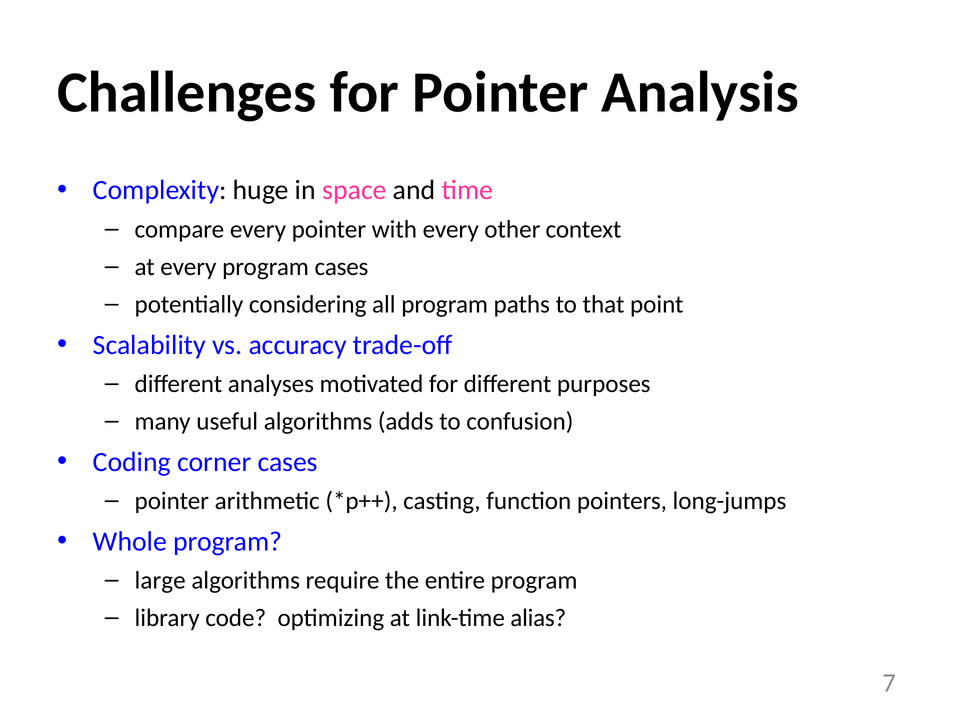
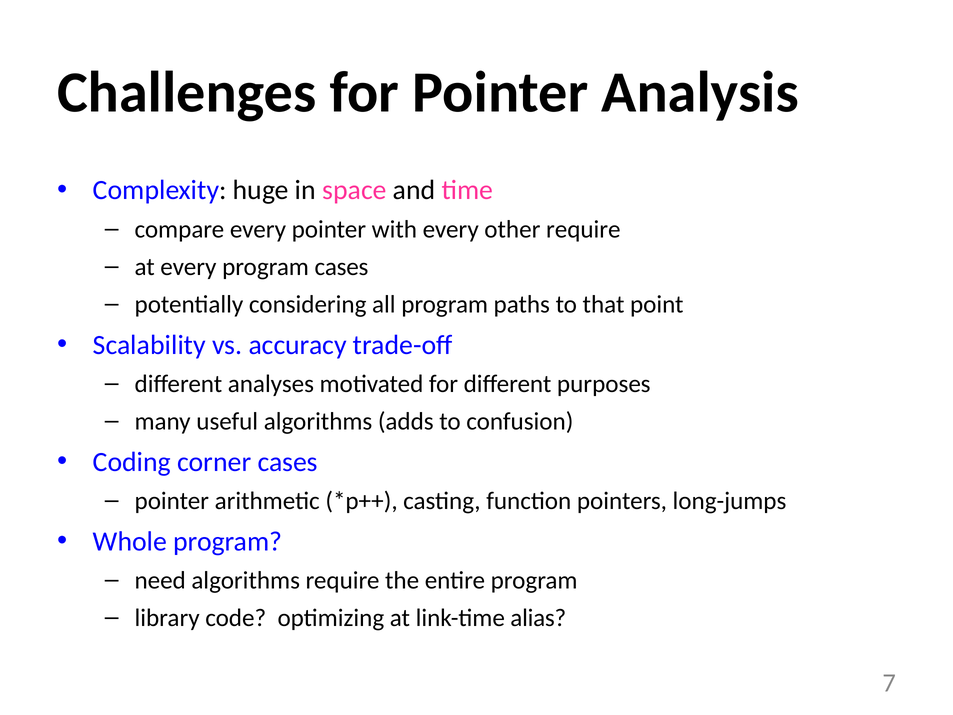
other context: context -> require (583, 229)
large: large -> need (160, 580)
